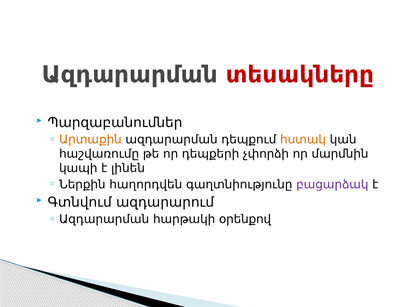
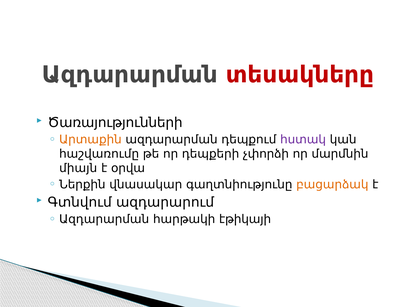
Պարզաբանումներ: Պարզաբանումներ -> Ծառայությունների (115, 122)
հստակ colour: orange -> purple (303, 140)
կապի: կապի -> միայն (78, 168)
լինեն: լինեն -> օրվա (128, 168)
հաղորդվեն: հաղորդվեն -> վնասակար (146, 184)
բացարձակ colour: purple -> orange (332, 184)
օրենքով: օրենքով -> էթիկայի (245, 219)
